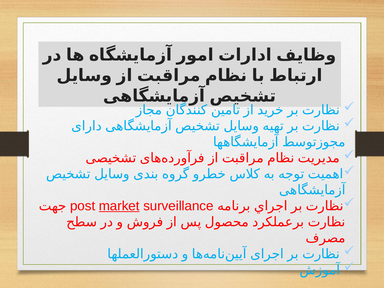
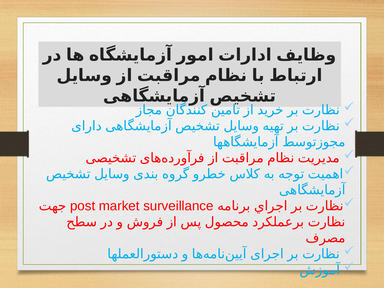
market underline: present -> none (119, 206)
